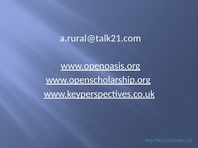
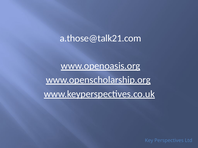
a.rural@talk21.com: a.rural@talk21.com -> a.those@talk21.com (101, 38)
